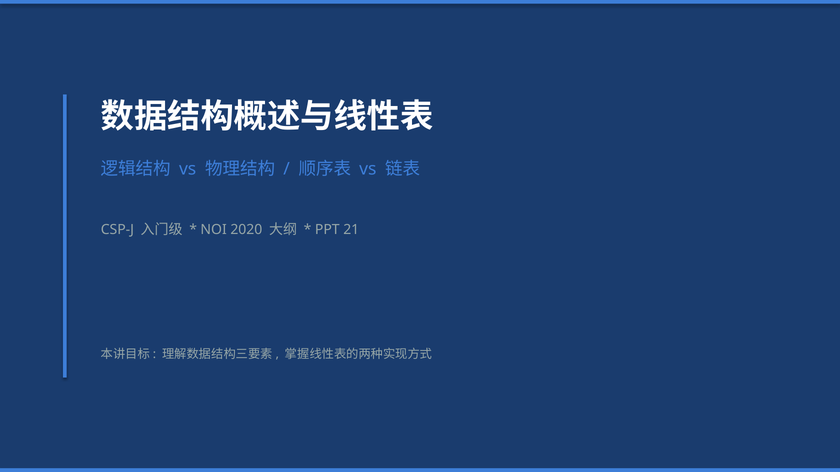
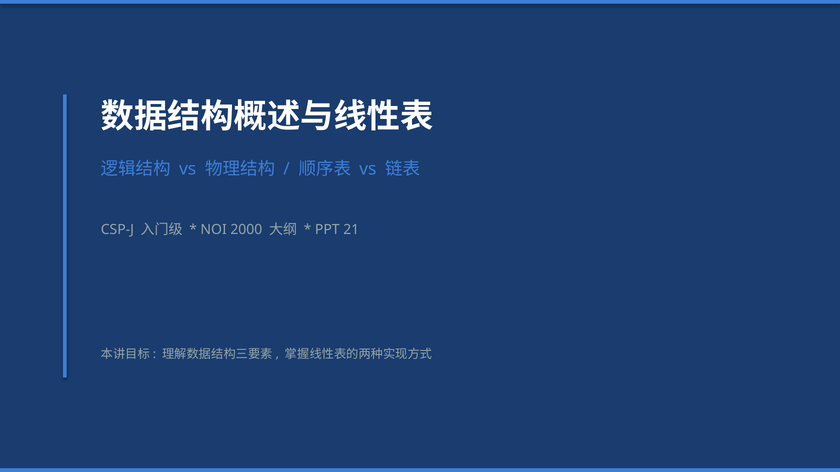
2020: 2020 -> 2000 (246, 230)
